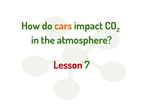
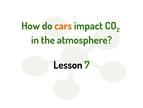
Lesson colour: red -> black (68, 65)
